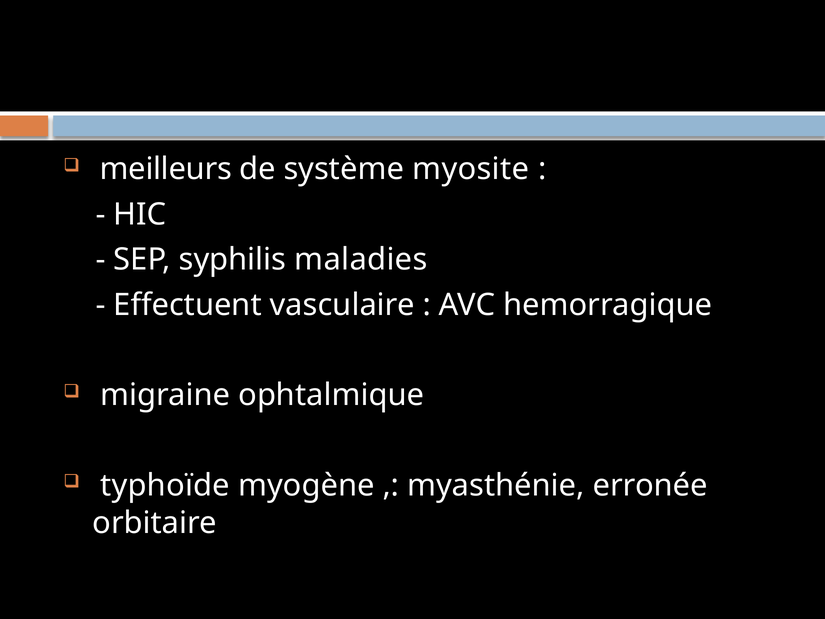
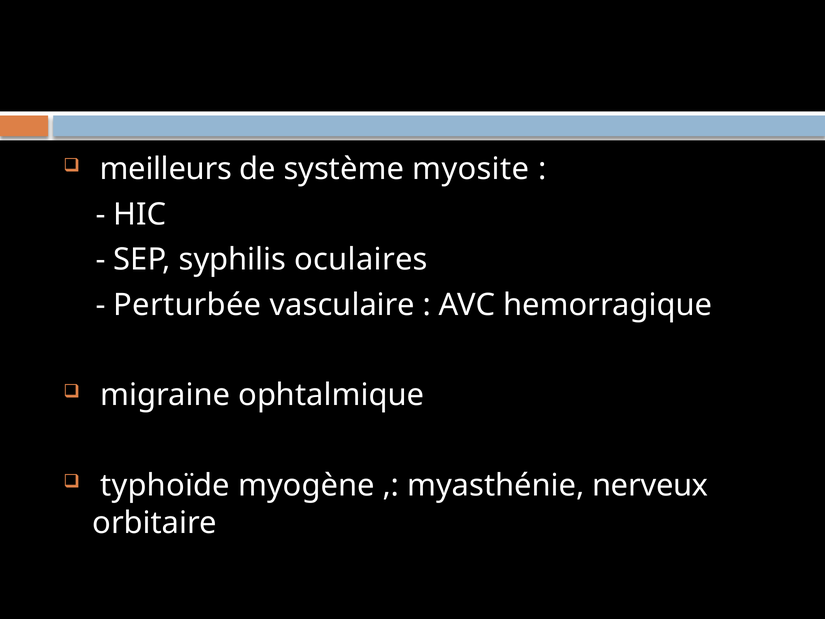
maladies: maladies -> oculaires (361, 260)
Effectuent: Effectuent -> Perturbée (187, 305)
erronée: erronée -> nerveux (650, 485)
